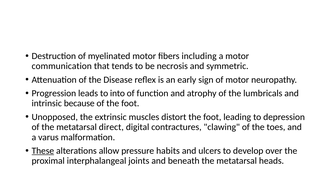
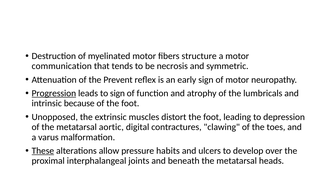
including: including -> structure (199, 56)
Disease: Disease -> Prevent (118, 80)
Progression underline: none -> present (54, 93)
to into: into -> sign (117, 93)
direct: direct -> aortic (111, 127)
